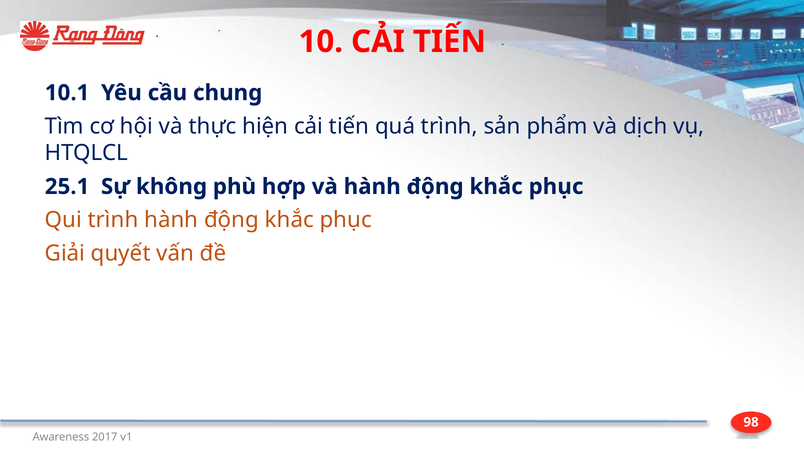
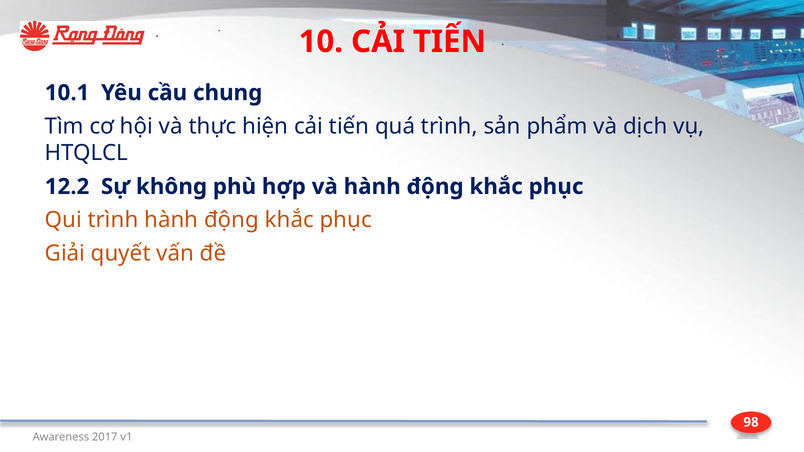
25.1: 25.1 -> 12.2 (67, 187)
